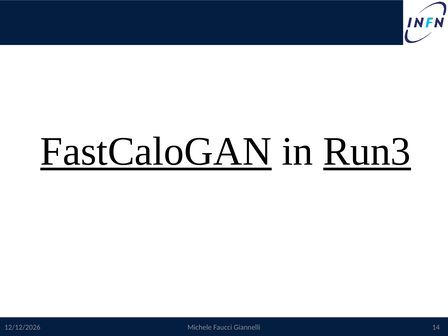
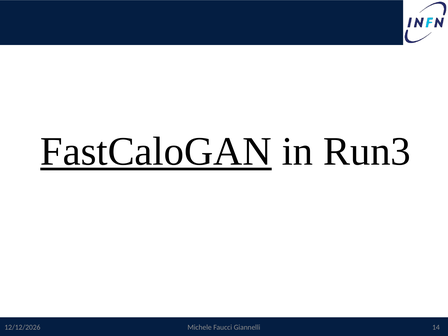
Run3 underline: present -> none (367, 152)
